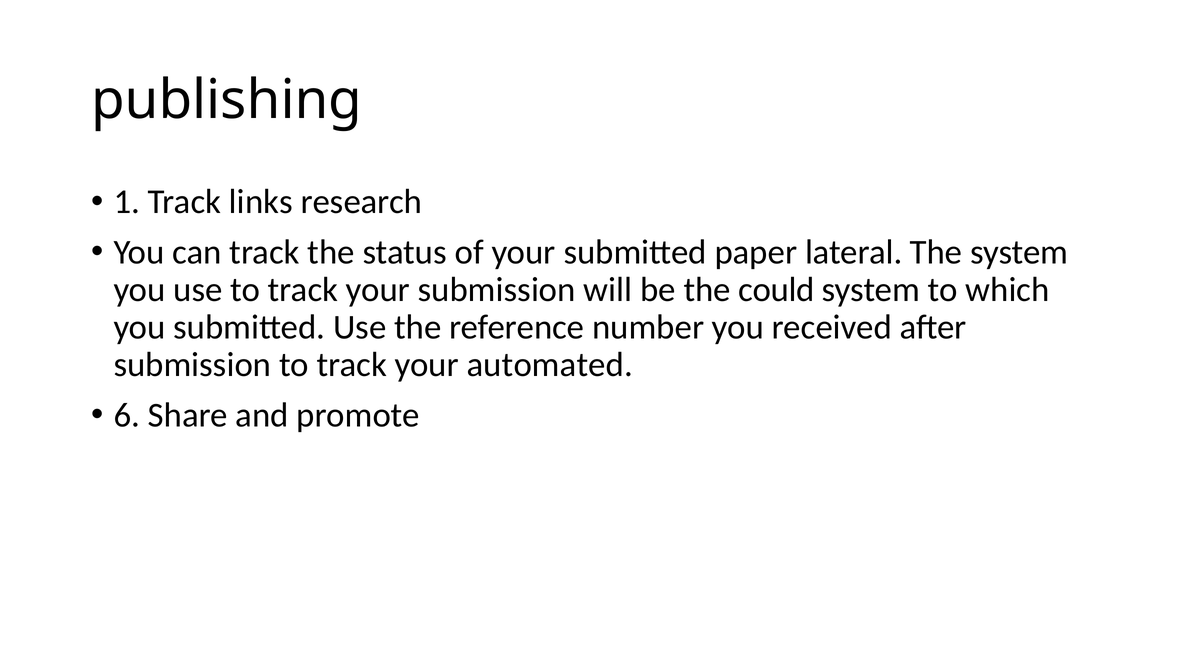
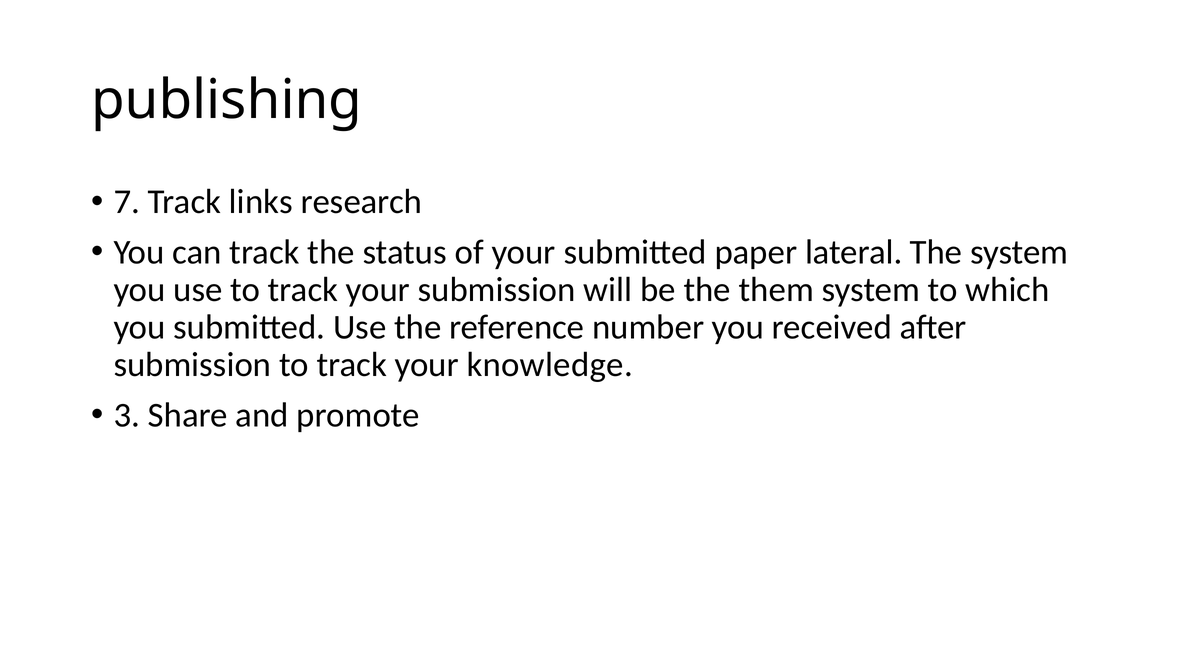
1: 1 -> 7 (127, 202)
could: could -> them (776, 290)
automated: automated -> knowledge (550, 365)
6: 6 -> 3 (127, 415)
